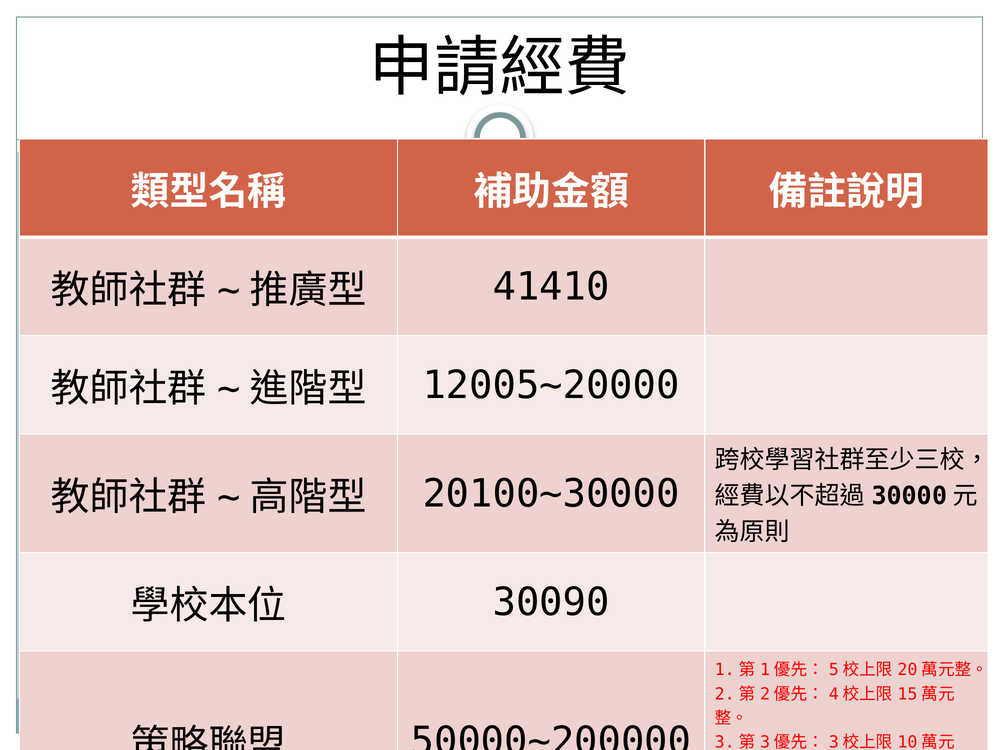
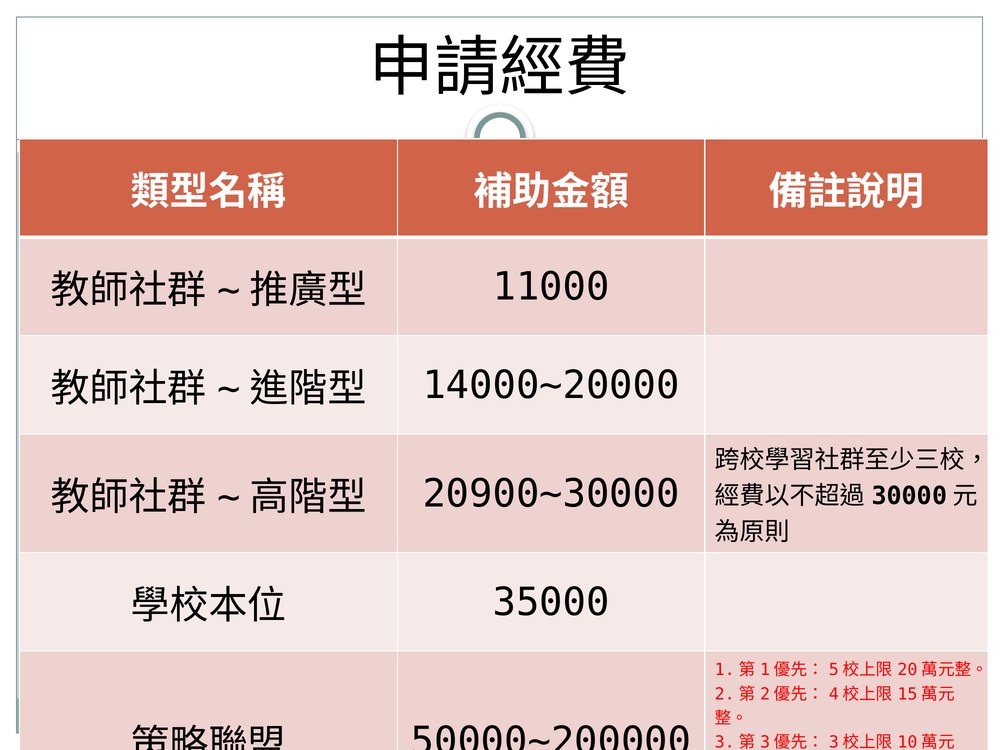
41410: 41410 -> 11000 (551, 287)
12005~20000: 12005~20000 -> 14000~20000 (551, 385)
20100~30000: 20100~30000 -> 20900~30000 (551, 494)
30090: 30090 -> 35000 (551, 602)
